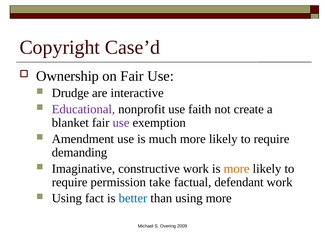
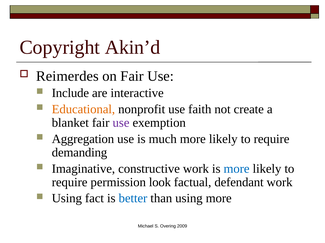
Case’d: Case’d -> Akin’d (133, 47)
Ownership: Ownership -> Reimerdes (67, 76)
Drudge: Drudge -> Include (70, 93)
Educational colour: purple -> orange (83, 109)
Amendment: Amendment -> Aggregation (83, 139)
more colour: orange -> blue (237, 169)
take: take -> look (160, 183)
